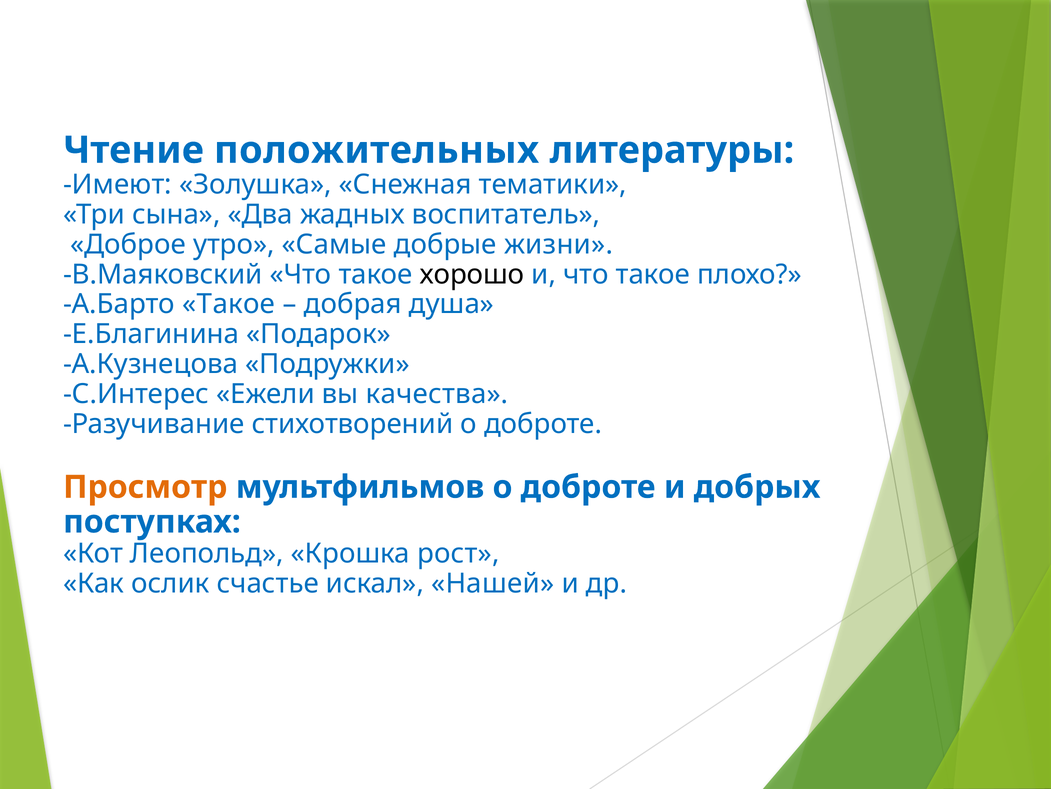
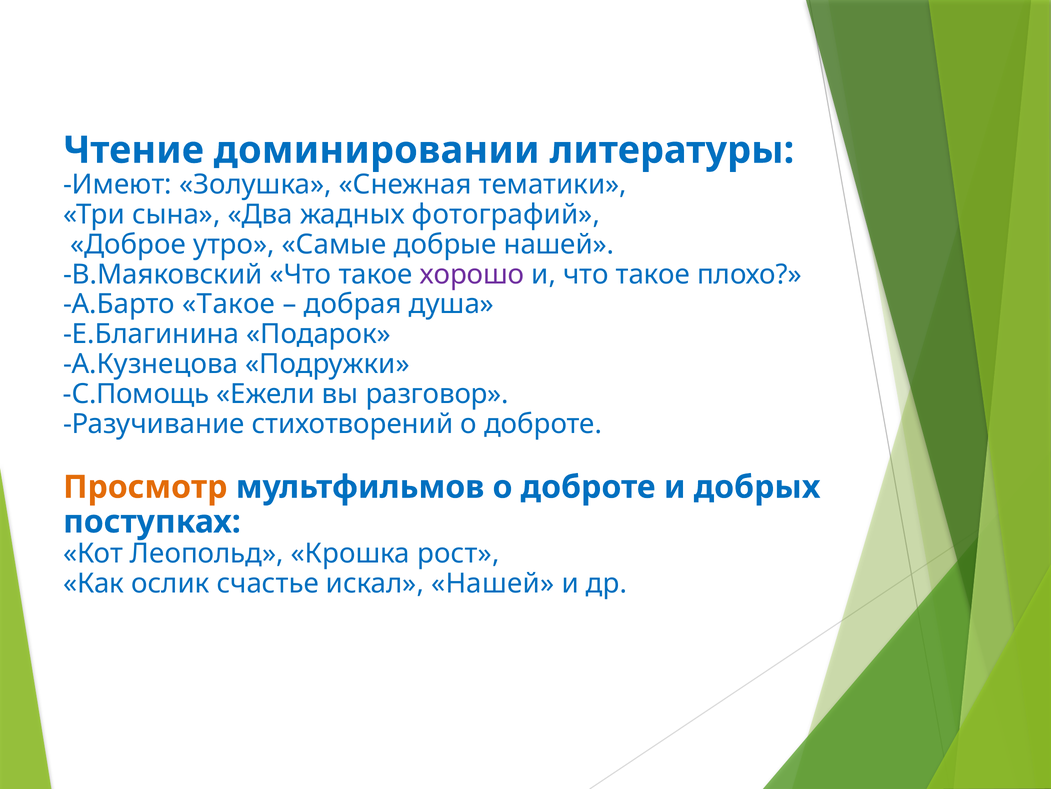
положительных: положительных -> доминировании (377, 150)
воспитатель: воспитатель -> фотографий (506, 214)
добрые жизни: жизни -> нашей (559, 244)
хорошо colour: black -> purple (472, 274)
С.Интерес: С.Интерес -> С.Помощь (136, 394)
качества: качества -> разговор (437, 394)
